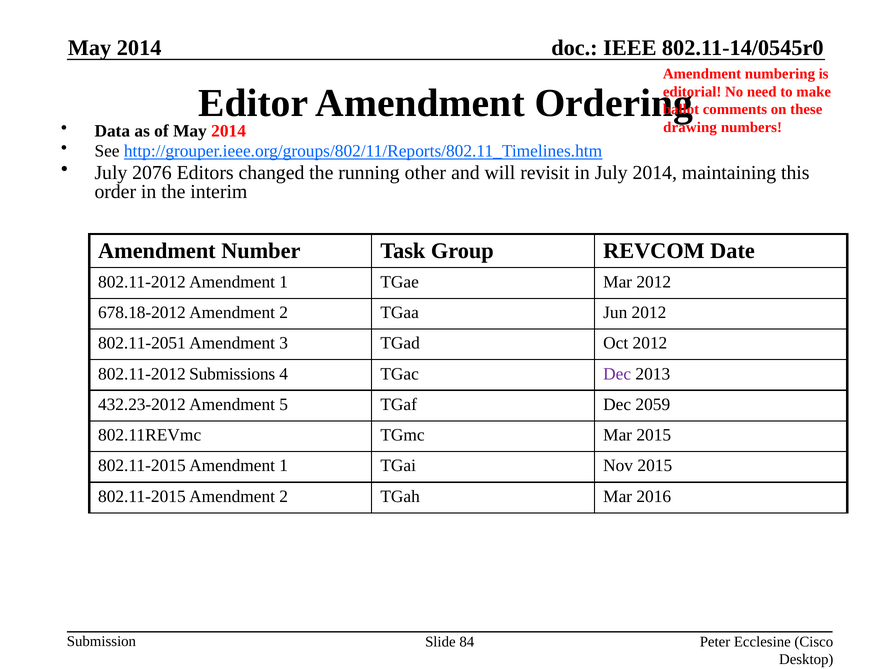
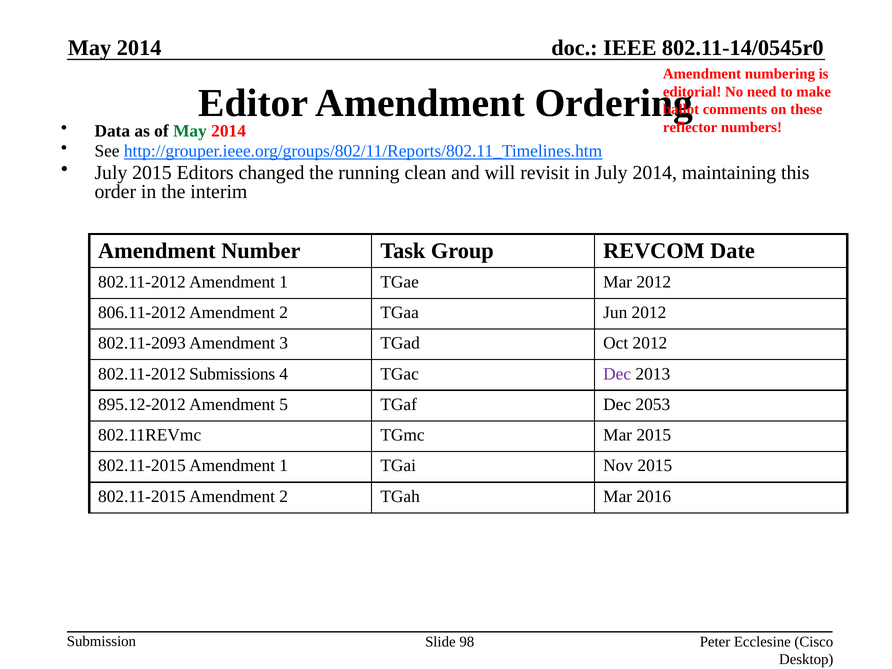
drawing: drawing -> reflector (690, 127)
May colour: black -> green (190, 131)
July 2076: 2076 -> 2015 (152, 173)
other: other -> clean (425, 173)
678.18-2012: 678.18-2012 -> 806.11-2012 (142, 312)
802.11-2051: 802.11-2051 -> 802.11-2093 (142, 343)
432.23-2012: 432.23-2012 -> 895.12-2012 (142, 404)
2059: 2059 -> 2053 (653, 404)
84: 84 -> 98 (467, 642)
